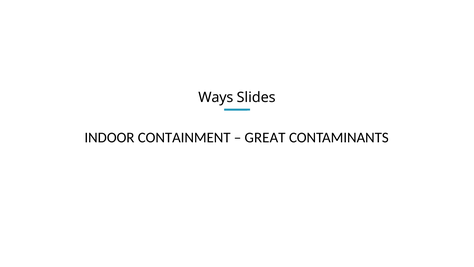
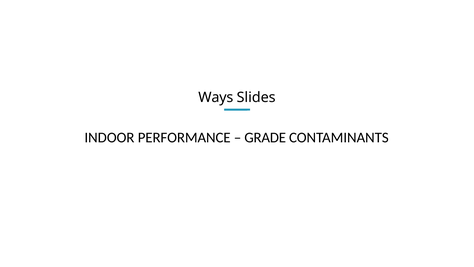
CONTAINMENT: CONTAINMENT -> PERFORMANCE (184, 137)
GREAT: GREAT -> GRADE (265, 137)
